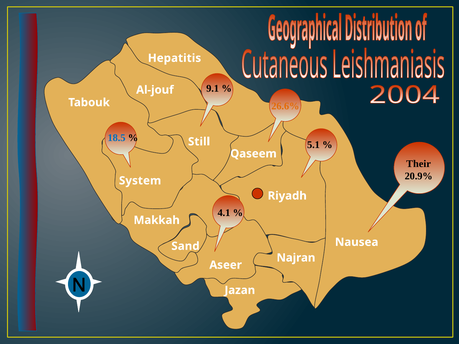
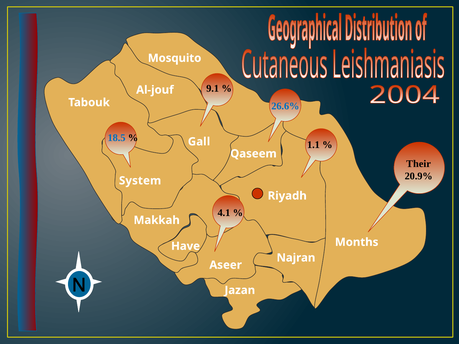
Hepatitis: Hepatitis -> Mosquito (175, 58)
26.6% colour: orange -> blue (285, 106)
Still: Still -> Gall (199, 142)
5.1: 5.1 -> 1.1 (313, 145)
Nausea: Nausea -> Months (357, 242)
Sand: Sand -> Have (186, 246)
